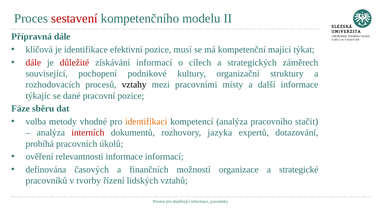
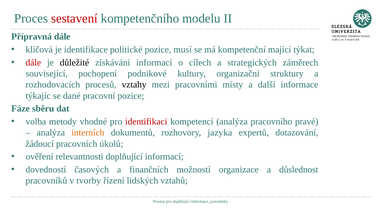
efektivní: efektivní -> politické (126, 50)
důležité colour: red -> black (74, 63)
identifikaci colour: orange -> red (146, 122)
stačit: stačit -> pravé (307, 122)
interních colour: red -> orange (88, 133)
probíhá: probíhá -> žádoucí (40, 144)
relevantnosti informace: informace -> doplňující (124, 157)
definována: definována -> dovedností (46, 170)
strategické: strategické -> důslednost (299, 170)
